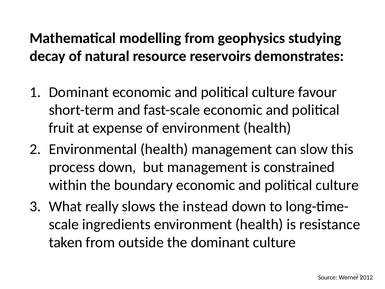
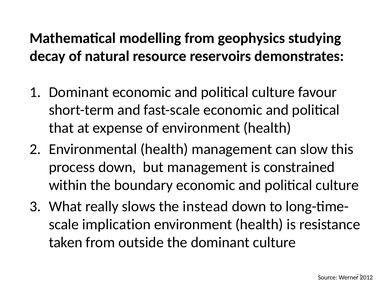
fruit: fruit -> that (61, 128)
ingredients: ingredients -> implication (116, 224)
